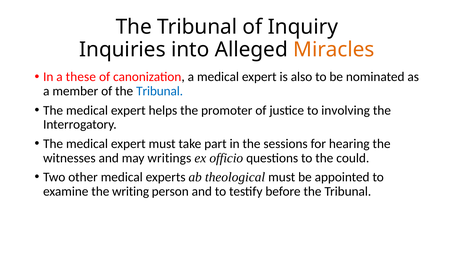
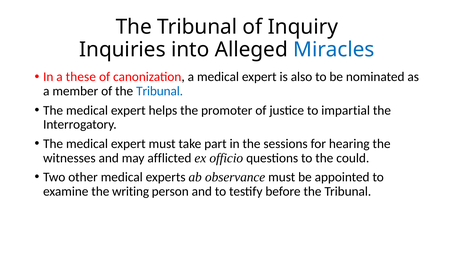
Miracles colour: orange -> blue (334, 49)
involving: involving -> impartial (346, 110)
writings: writings -> afflicted (169, 158)
theological: theological -> observance (235, 177)
